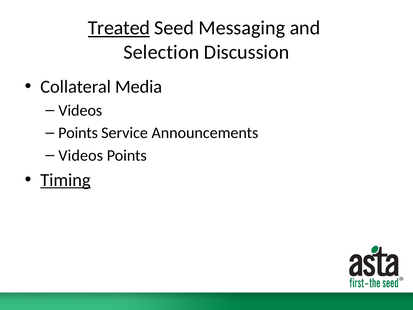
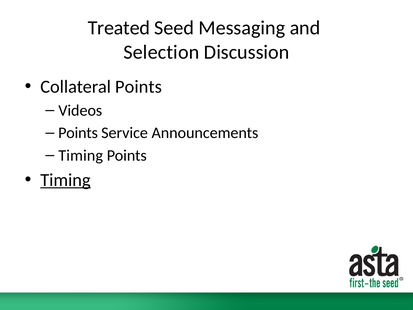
Treated underline: present -> none (119, 28)
Collateral Media: Media -> Points (138, 87)
Videos: Videos -> Timing (81, 155)
